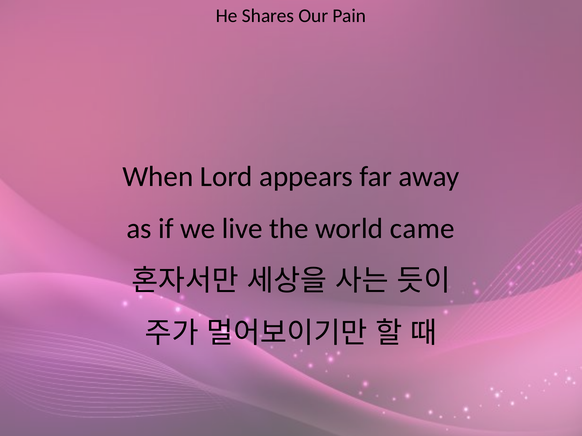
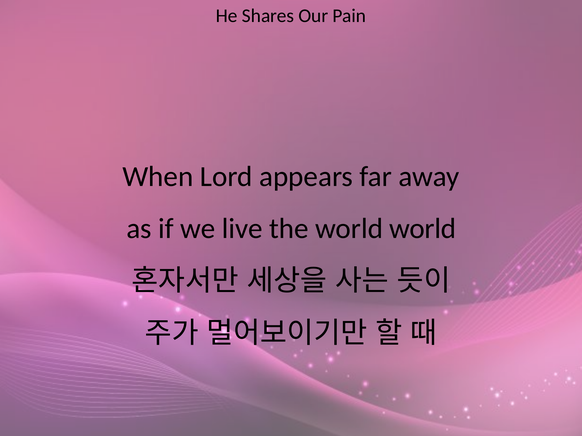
world came: came -> world (423, 229)
